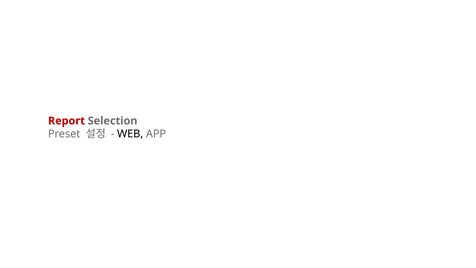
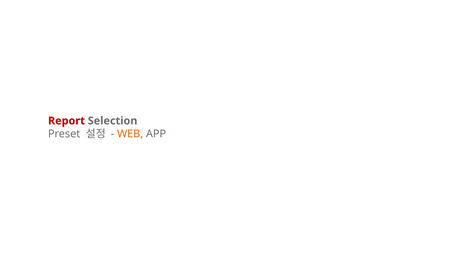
WEB colour: black -> orange (130, 134)
